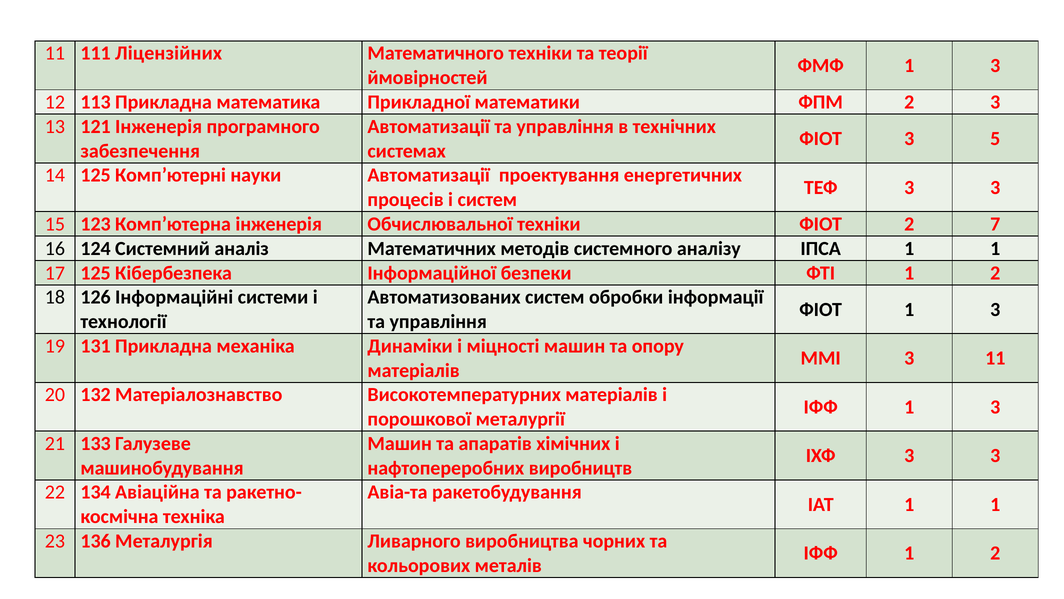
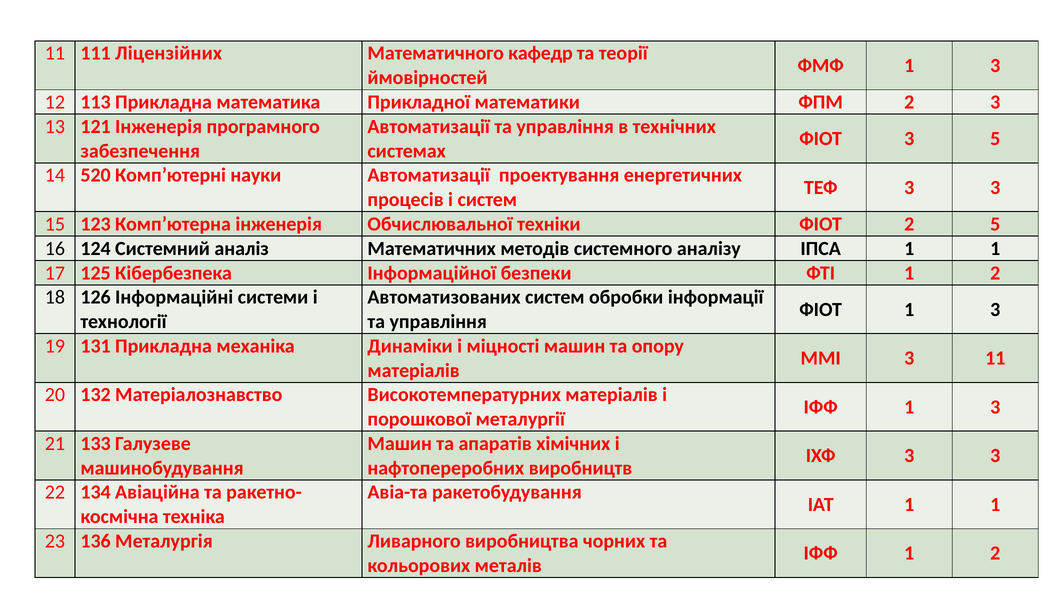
Математичного техніки: техніки -> кафедр (540, 53)
14 125: 125 -> 520 (96, 175)
2 7: 7 -> 5 (995, 224)
